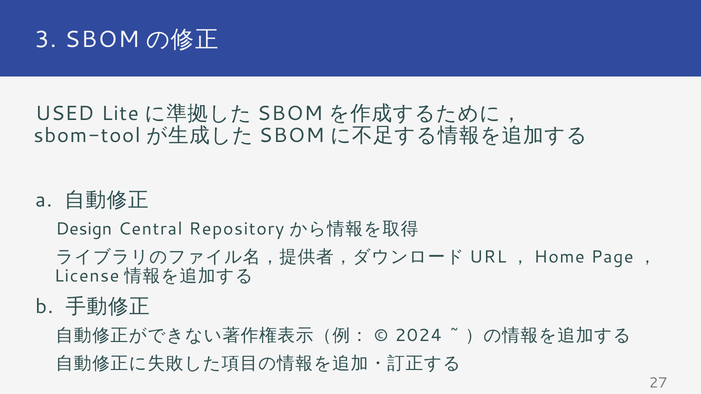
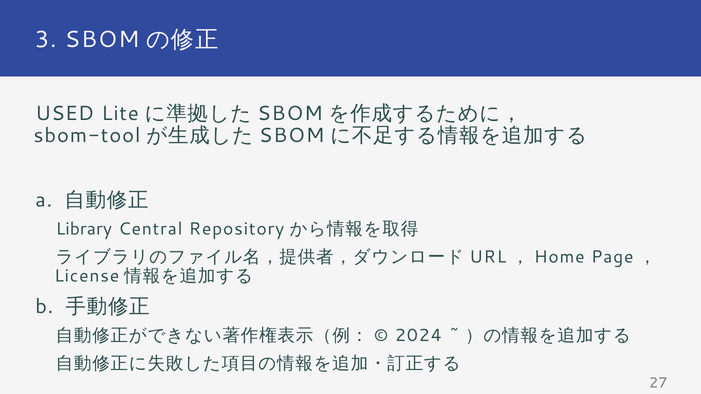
Design: Design -> Library (84, 229)
